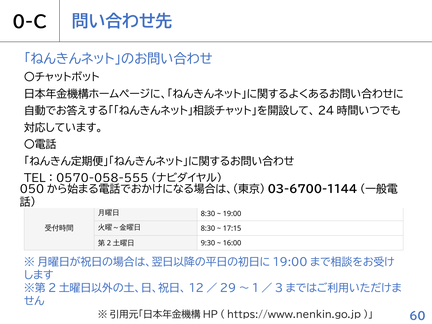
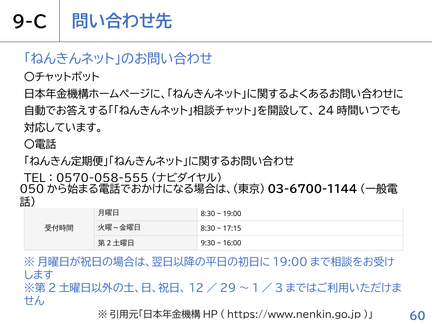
0-C: 0-C -> 9-C (30, 22)
